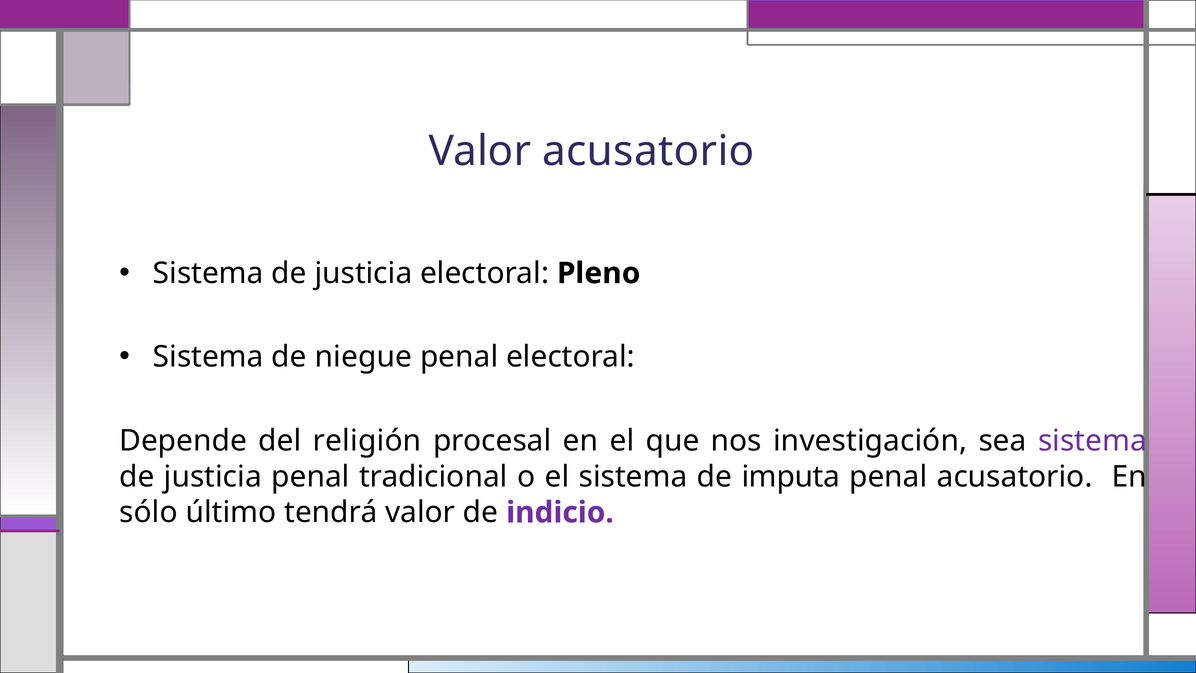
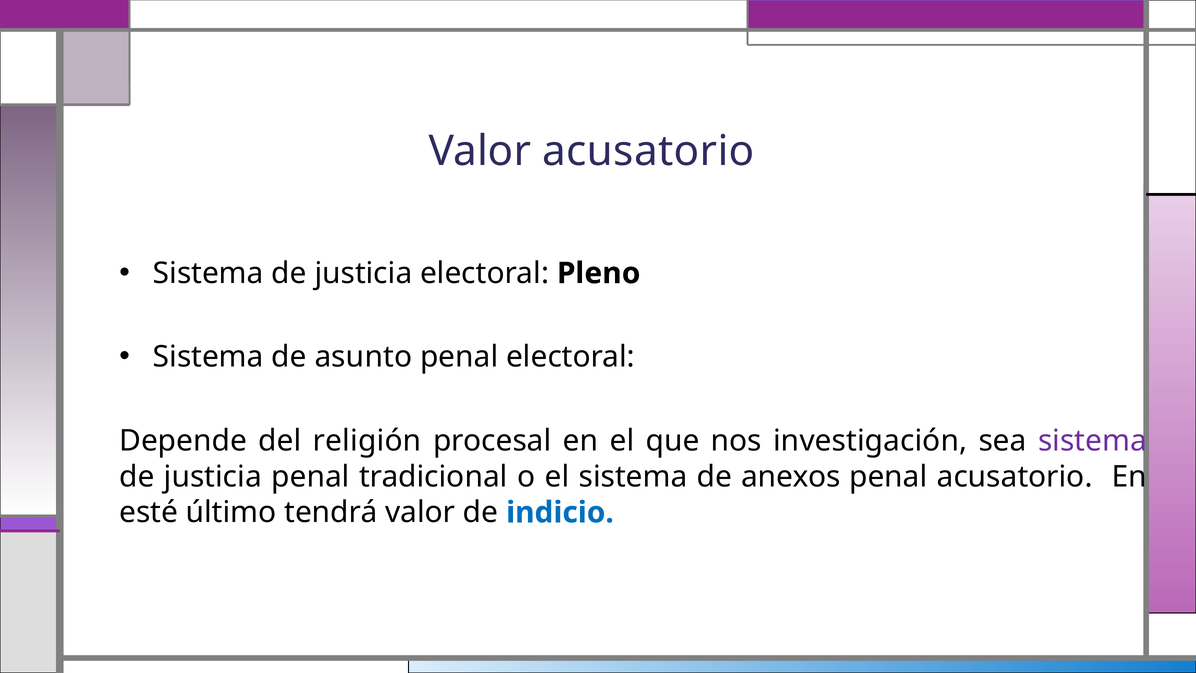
niegue: niegue -> asunto (363, 357)
imputa: imputa -> anexos (791, 477)
sólo: sólo -> esté (149, 512)
indicio colour: purple -> blue (560, 512)
